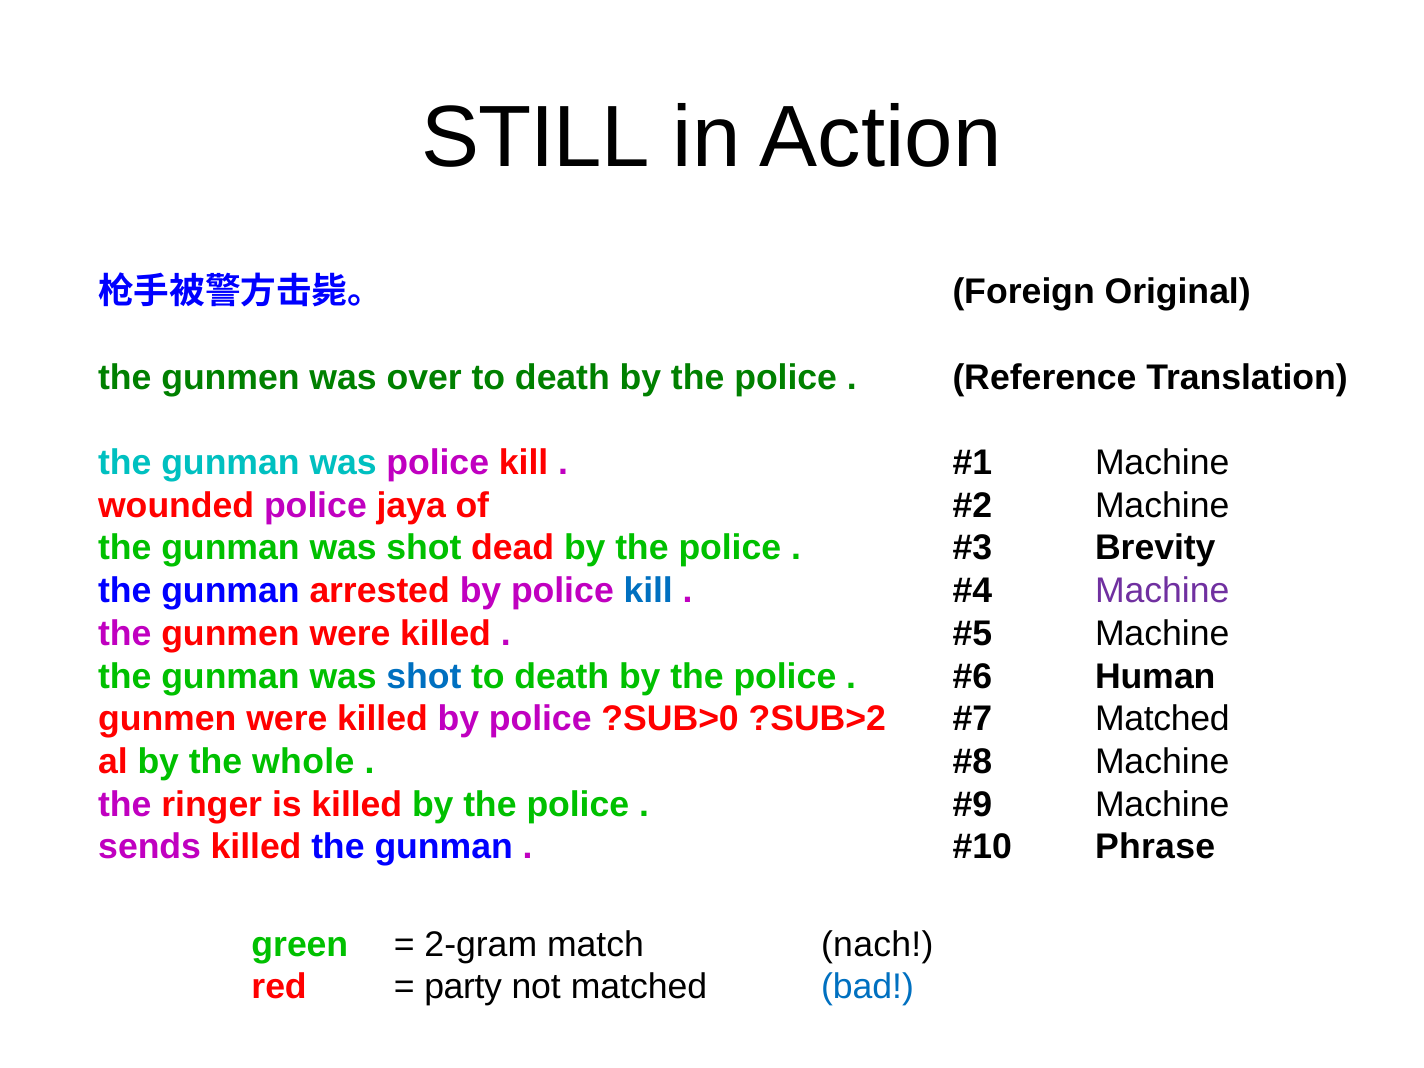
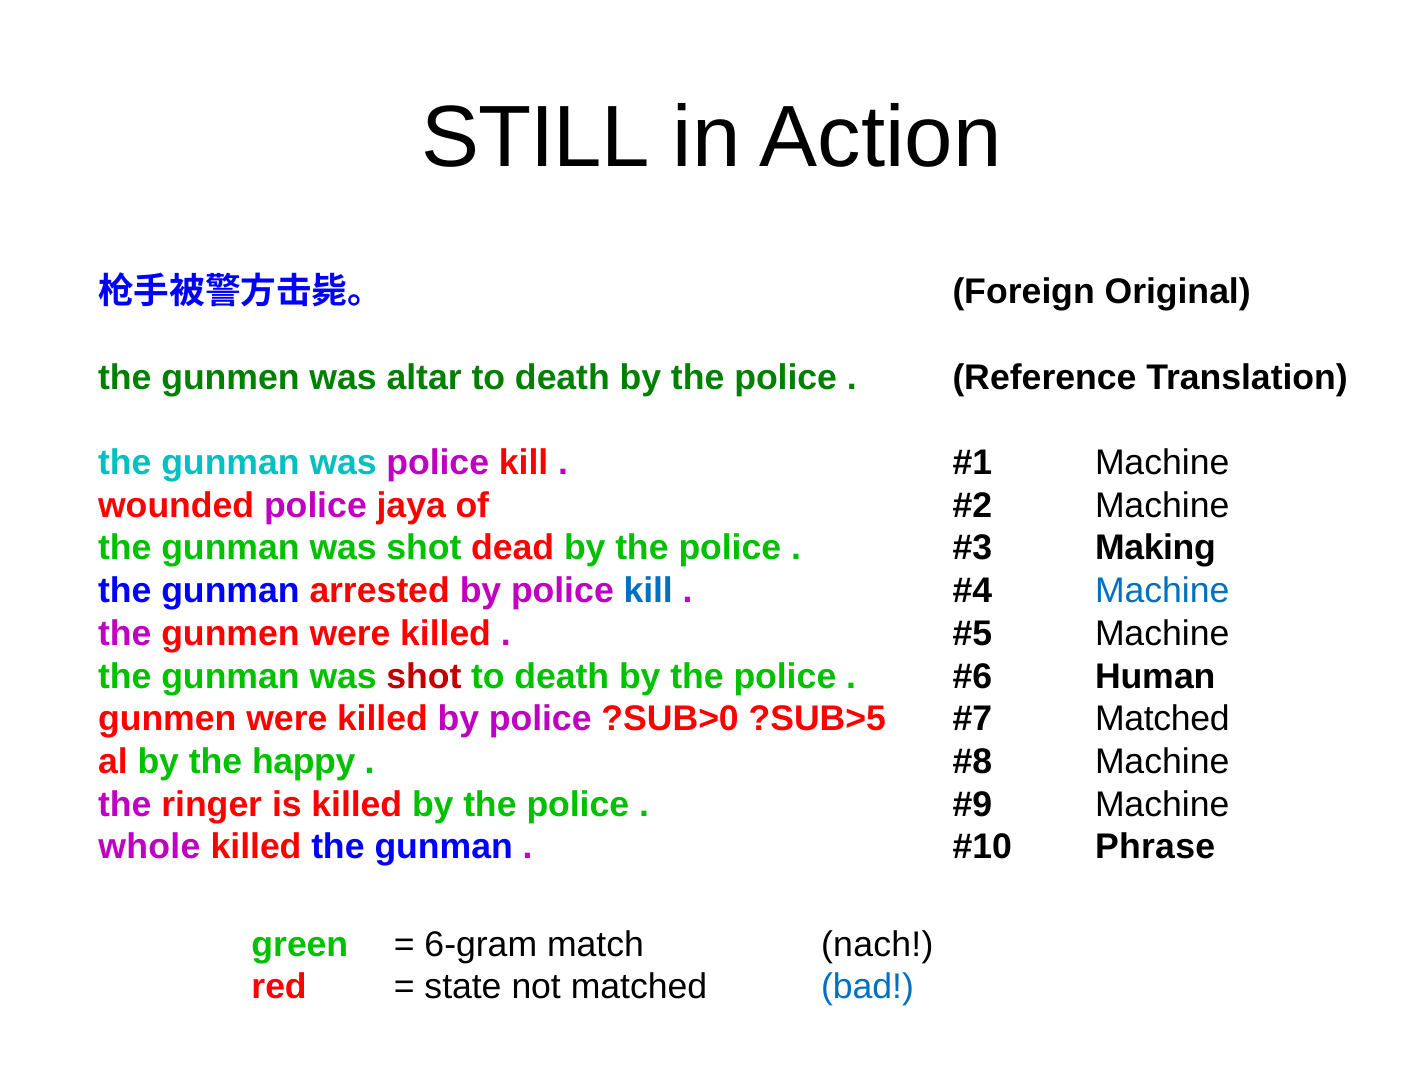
over: over -> altar (424, 377)
Brevity: Brevity -> Making (1155, 548)
Machine colour: purple -> blue (1162, 591)
shot colour: blue -> red (424, 676)
?SUB>2: ?SUB>2 -> ?SUB>5 (817, 719)
whole: whole -> happy (304, 762)
sends: sends -> whole (149, 847)
2-gram: 2-gram -> 6-gram (481, 945)
party: party -> state (463, 987)
